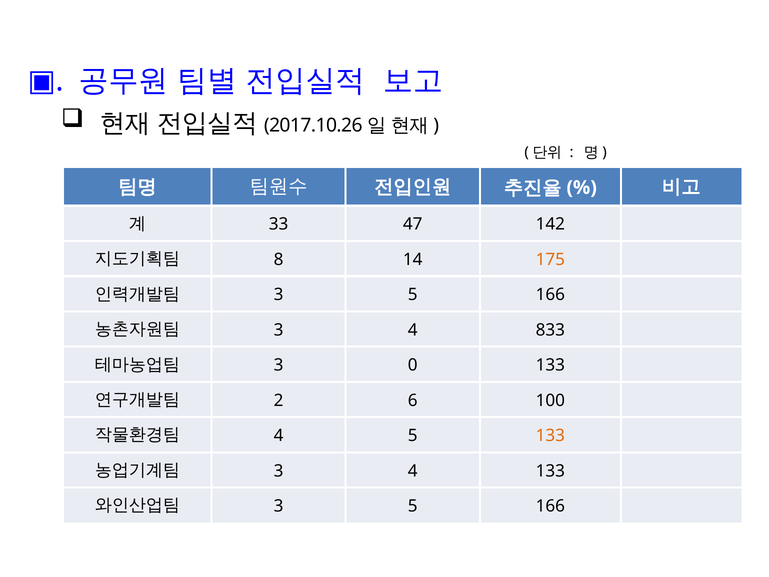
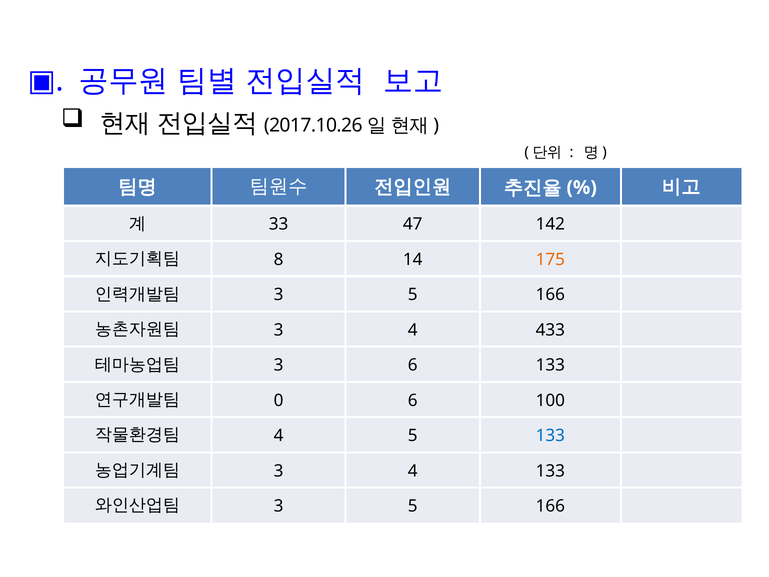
833: 833 -> 433 (550, 330)
3 0: 0 -> 6 (413, 365)
2: 2 -> 0 (279, 400)
133 colour: orange -> blue (550, 436)
